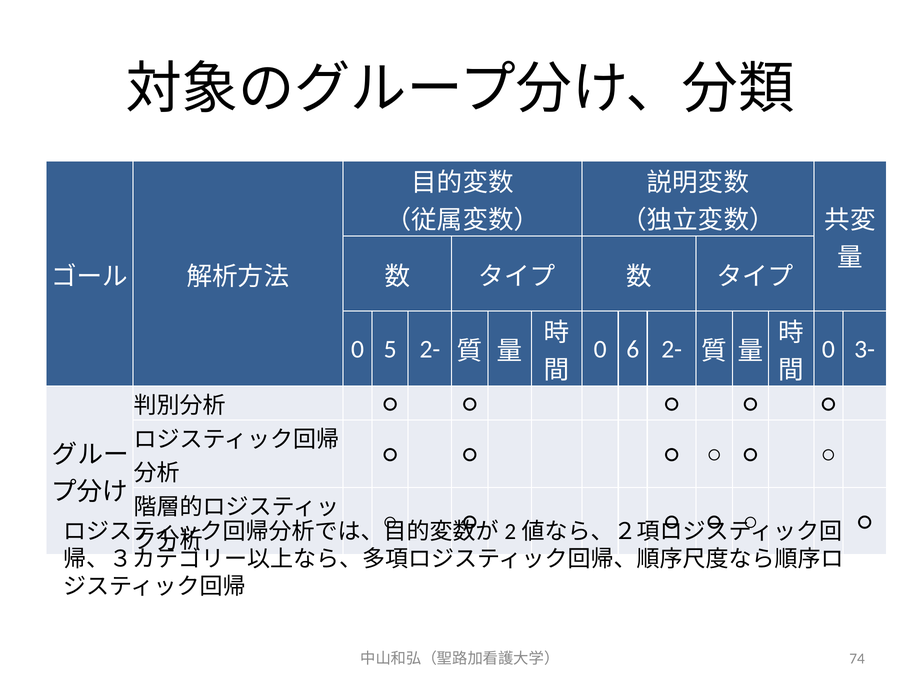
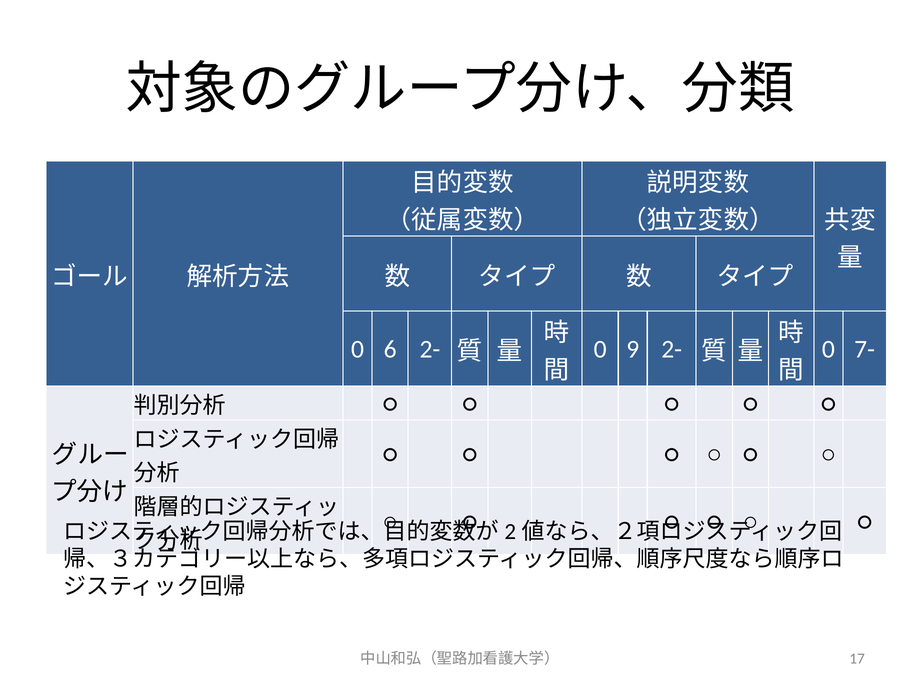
5: 5 -> 6 (390, 349)
6: 6 -> 9 (633, 349)
3-: 3- -> 7- (865, 349)
74: 74 -> 17 (857, 659)
